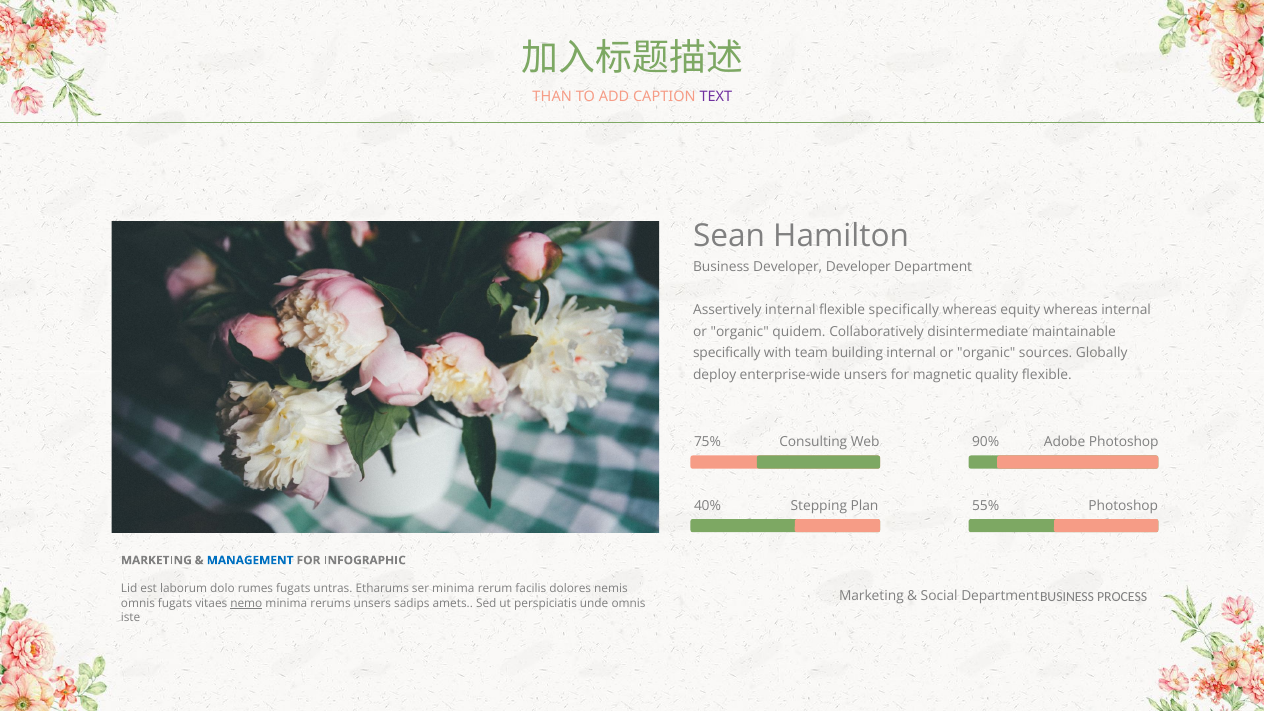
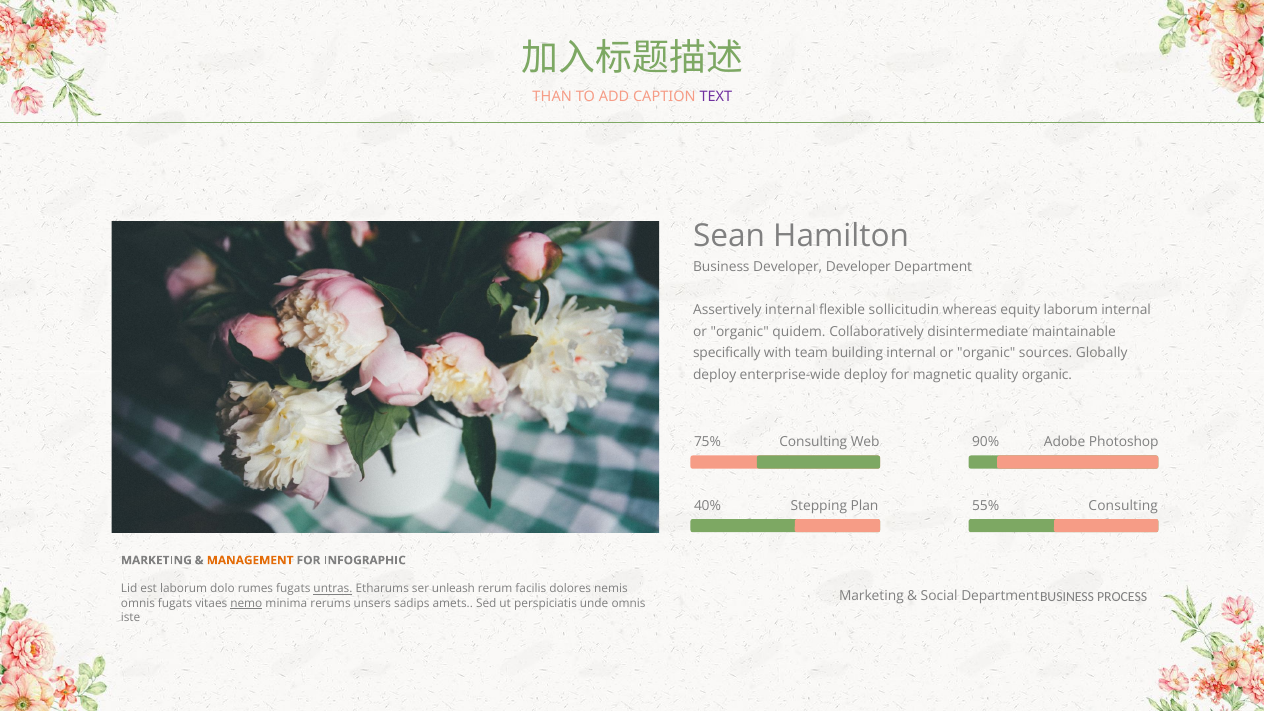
flexible specifically: specifically -> sollicitudin (904, 310)
equity whereas: whereas -> laborum (1071, 310)
enterprise-wide unsers: unsers -> deploy (866, 375)
quality flexible: flexible -> organic (1047, 375)
Photoshop: Photoshop -> Consulting (1123, 506)
MANAGEMENT colour: blue -> orange (250, 561)
untras underline: none -> present (333, 589)
ser minima: minima -> unleash (454, 589)
